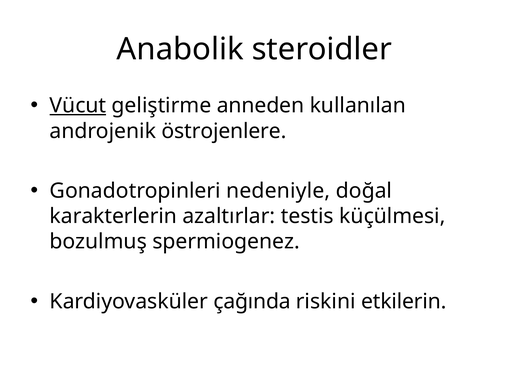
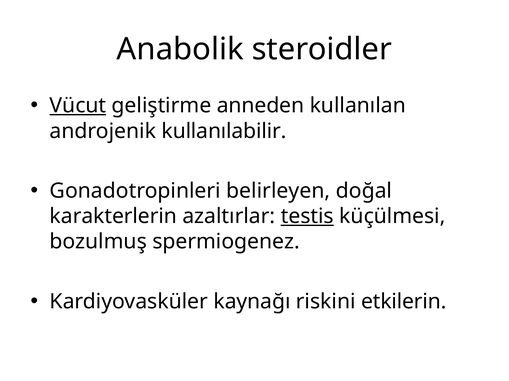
östrojenlere: östrojenlere -> kullanılabilir (224, 131)
nedeniyle: nedeniyle -> belirleyen (278, 191)
testis underline: none -> present (307, 217)
çağında: çağında -> kaynağı (252, 302)
